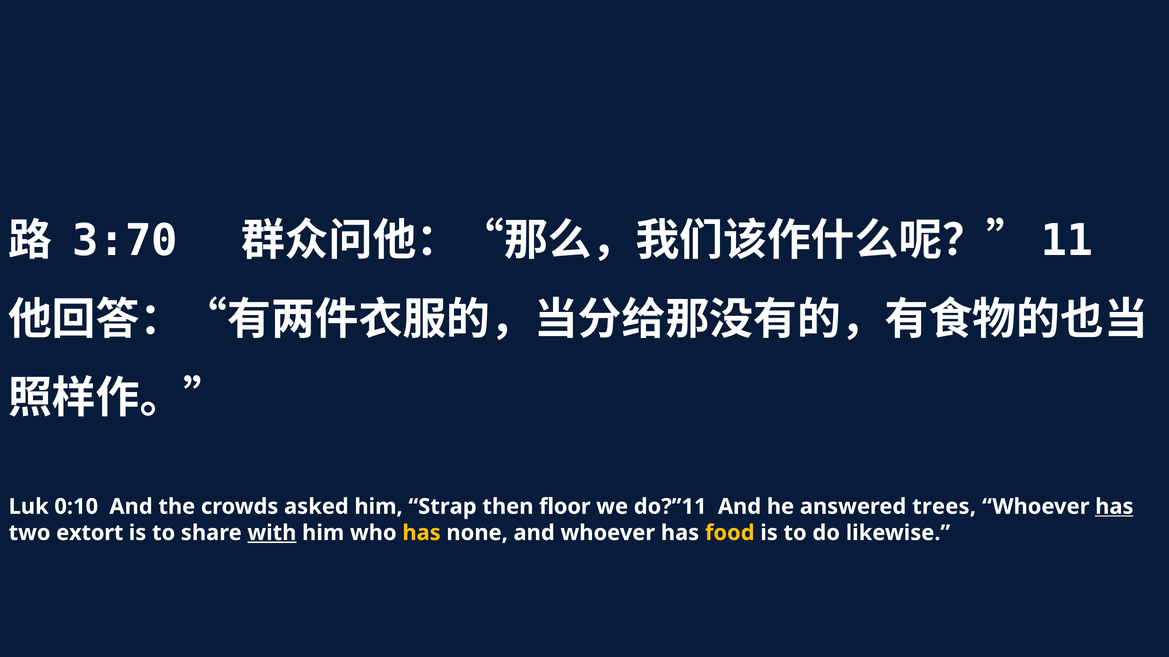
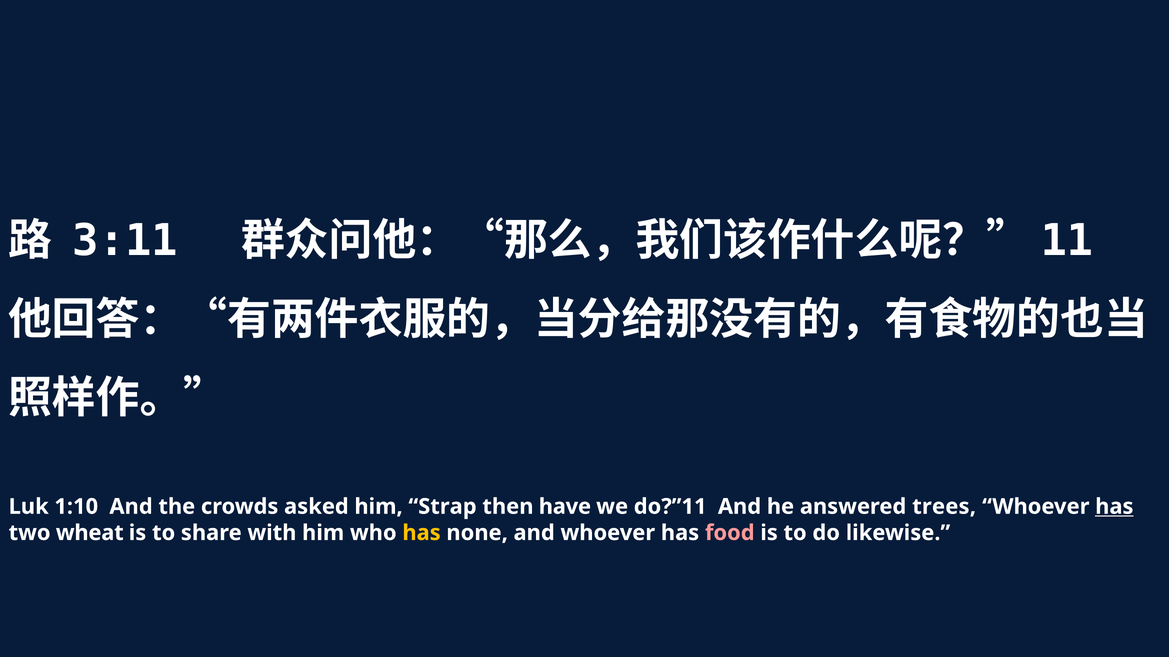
3:70: 3:70 -> 3:11 (125, 241)
0:10: 0:10 -> 1:10 (76, 507)
floor: floor -> have (565, 507)
extort: extort -> wheat (90, 533)
with underline: present -> none (272, 533)
food colour: yellow -> pink (730, 533)
